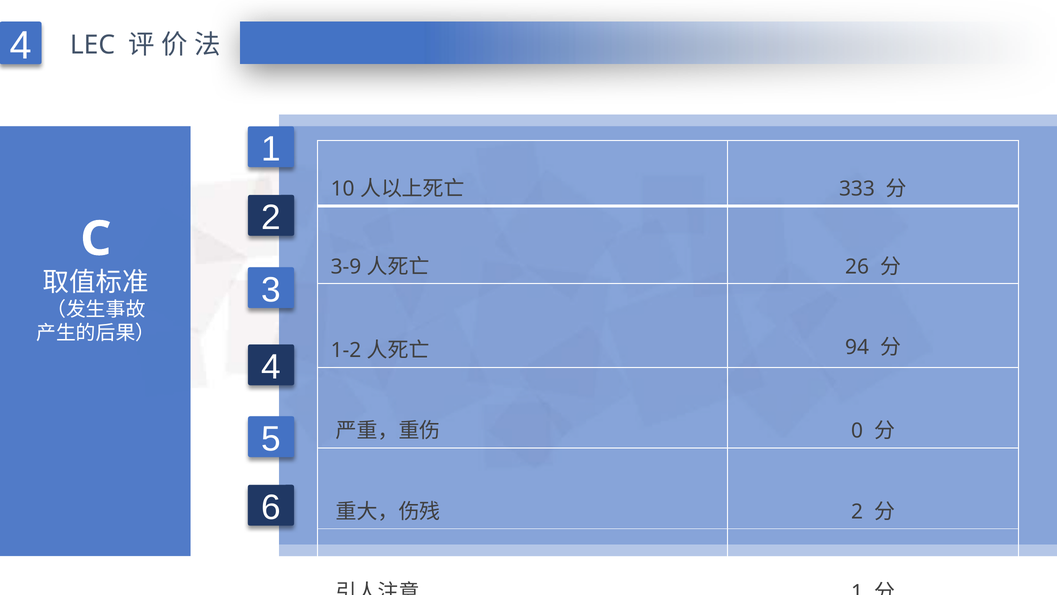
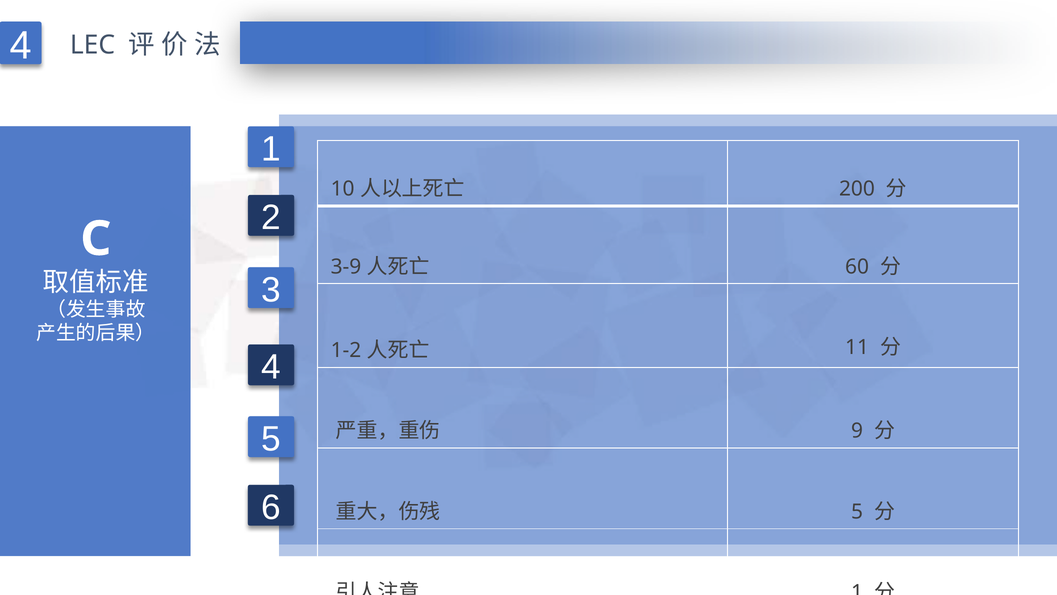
333: 333 -> 200 (857, 189)
26: 26 -> 60 (857, 266)
94: 94 -> 11 (857, 347)
0: 0 -> 9 (857, 431)
2: 2 -> 5 (857, 511)
